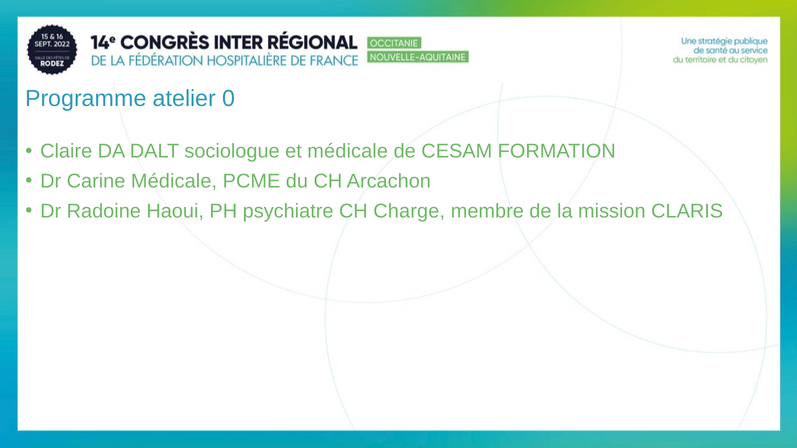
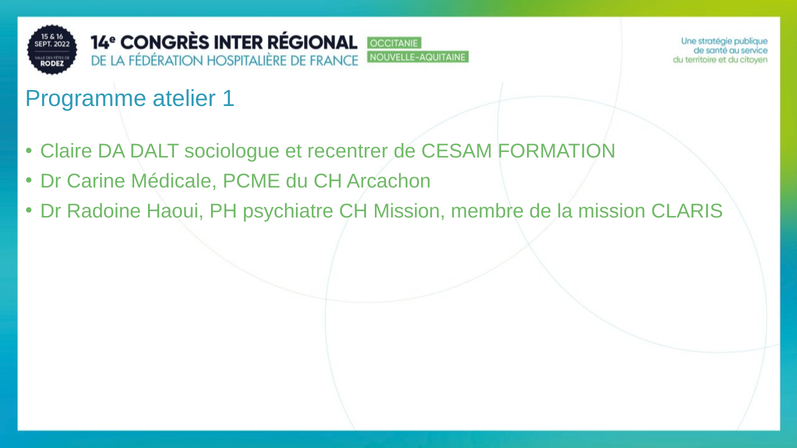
0: 0 -> 1 (229, 99)
et médicale: médicale -> recentrer (348, 151)
CH Charge: Charge -> Mission (409, 211)
